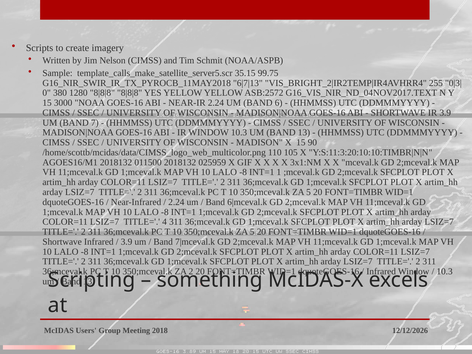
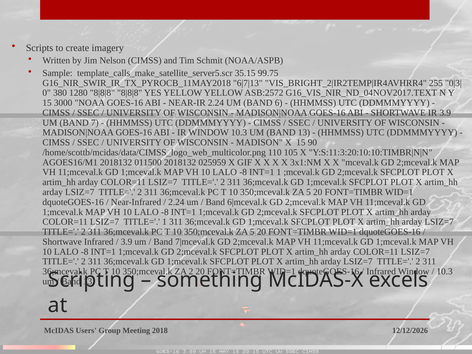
TITLE= 4: 4 -> 1 (164, 222)
